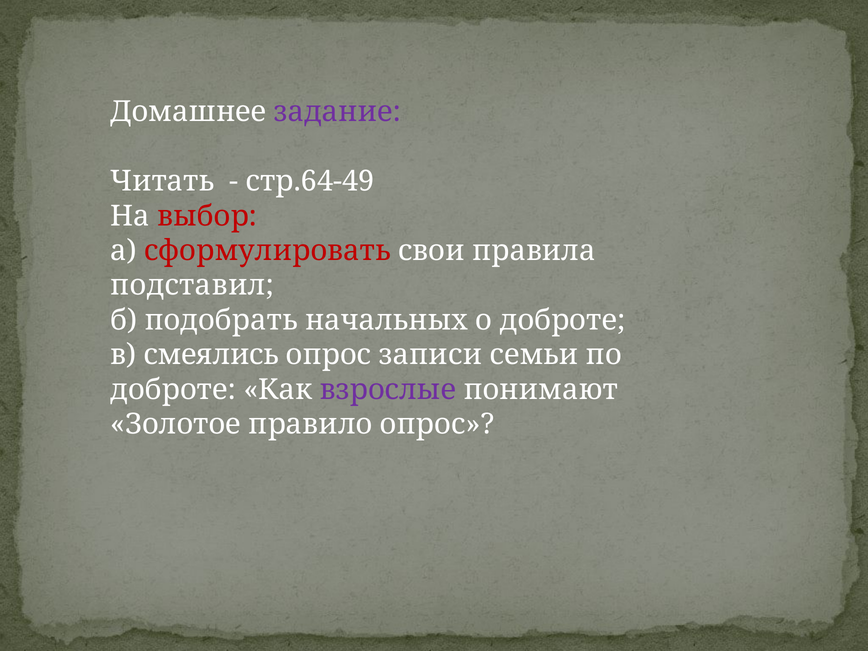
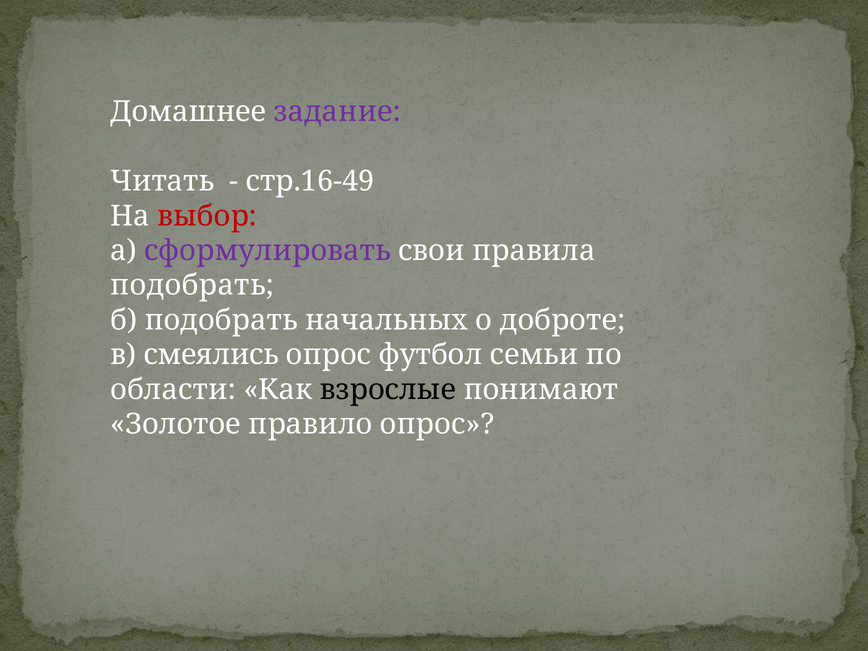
стр.64-49: стр.64-49 -> стр.16-49 (310, 181)
сформулировать colour: red -> purple (267, 251)
подставил: подставил -> подобрать (192, 285)
записи: записи -> футбол (431, 355)
доброте: доброте -> области (173, 390)
взрослые colour: purple -> black (388, 390)
